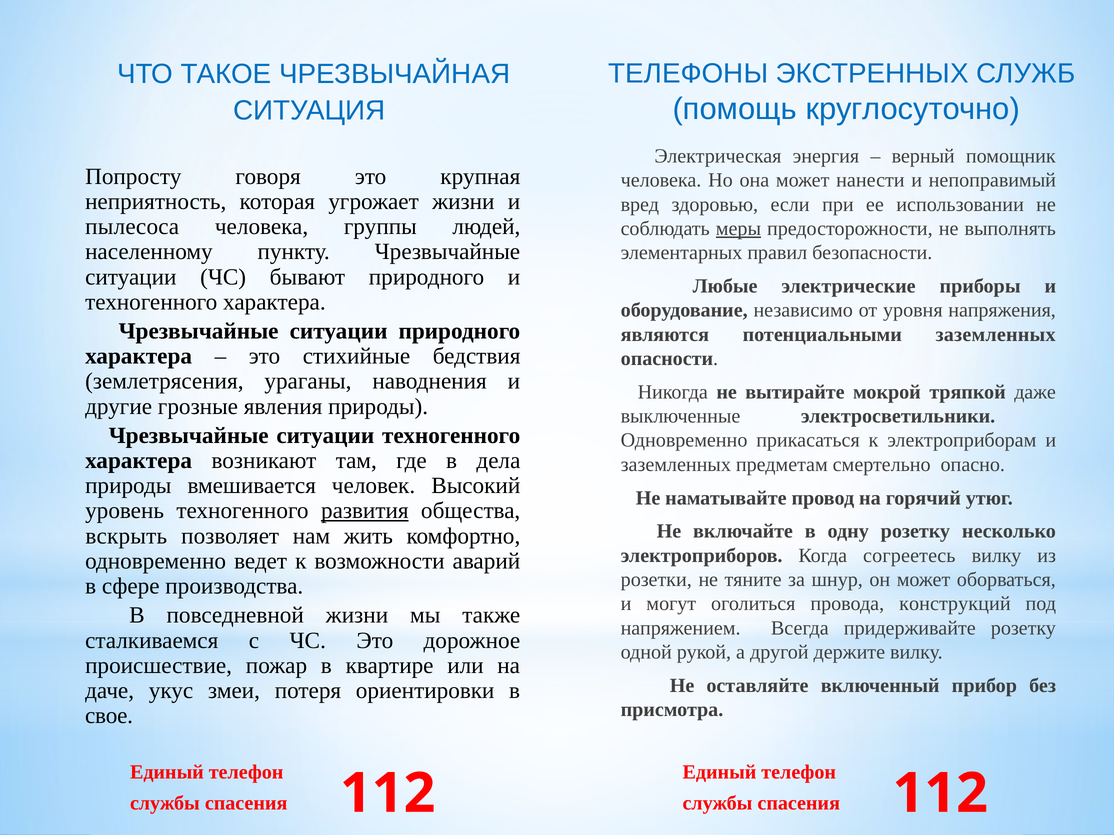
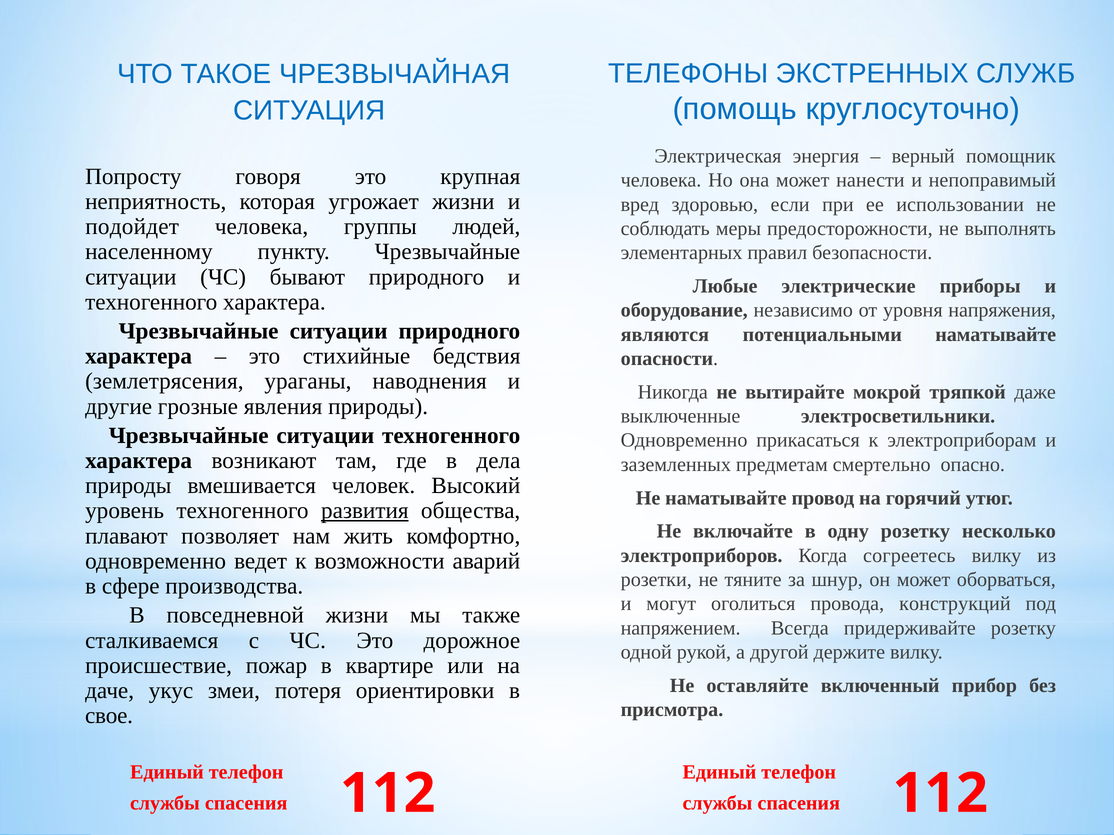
пылесоса: пылесоса -> подойдет (132, 227)
меры underline: present -> none (738, 229)
потенциальными заземленных: заземленных -> наматывайте (996, 335)
вскрыть: вскрыть -> плавают (126, 536)
